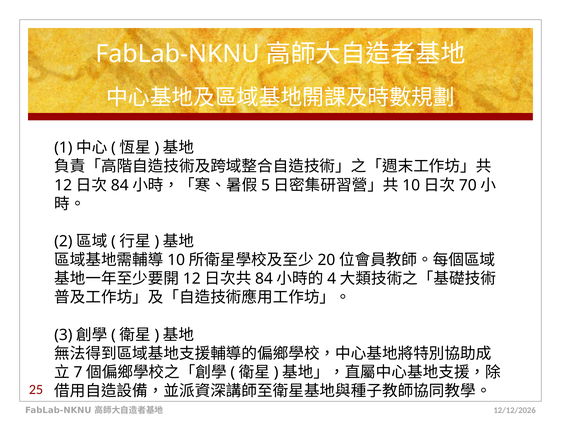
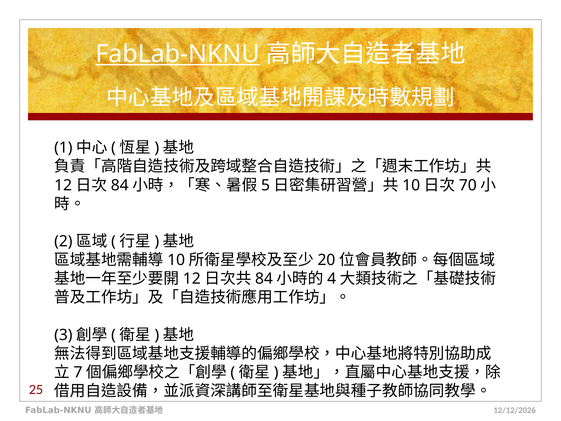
FabLab-NKNU underline: none -> present (178, 54)
